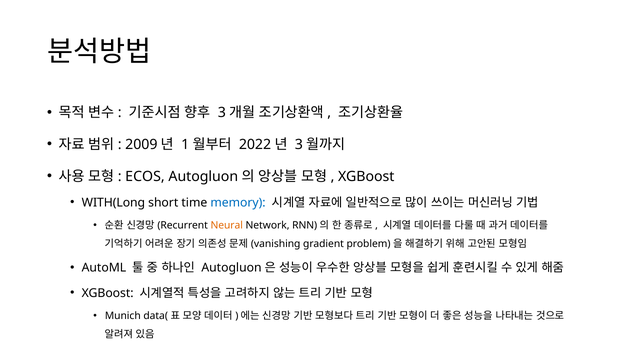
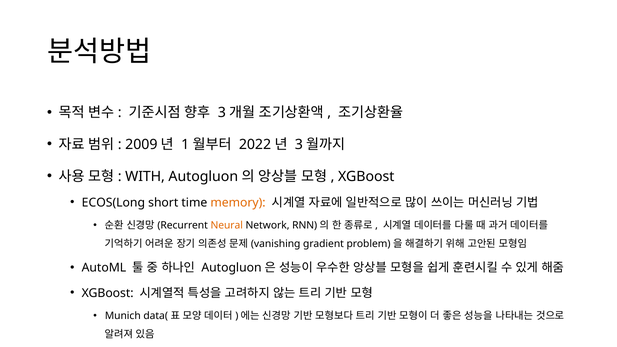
ECOS: ECOS -> WITH (145, 176)
WITH(Long: WITH(Long -> ECOS(Long (113, 203)
memory colour: blue -> orange (238, 203)
